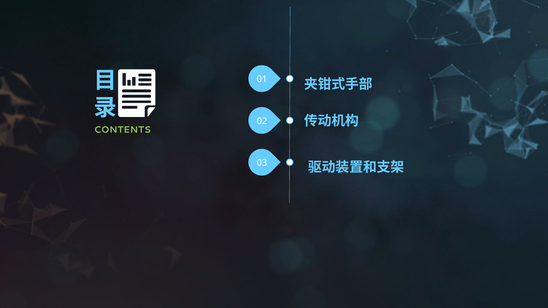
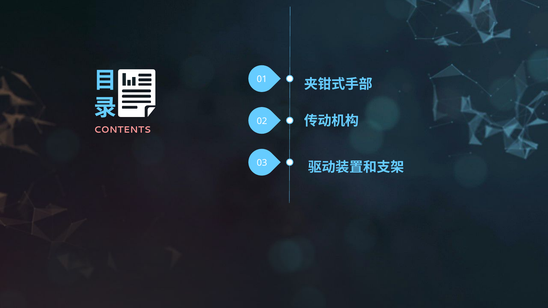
CONTENTS colour: light green -> pink (122, 130)
